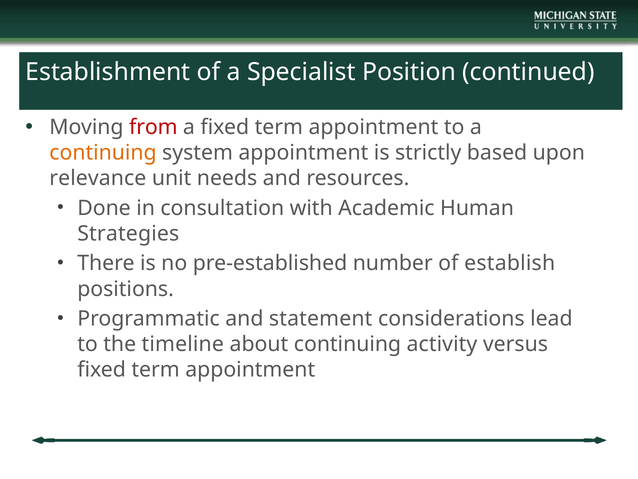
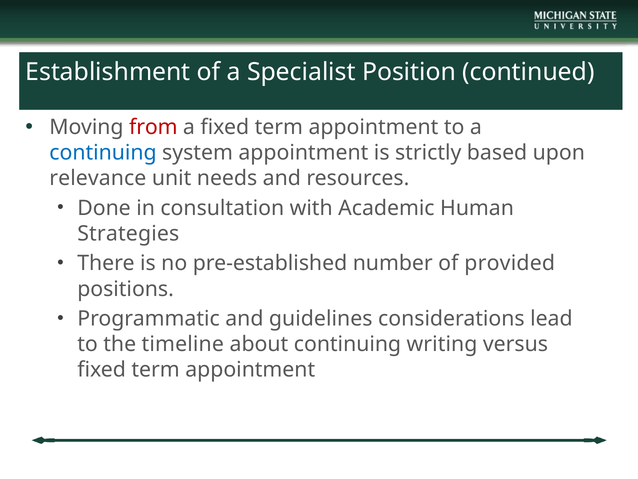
continuing colour: orange -> blue (103, 153)
establish: establish -> provided (510, 263)
statement: statement -> guidelines (321, 318)
activity: activity -> writing (442, 344)
